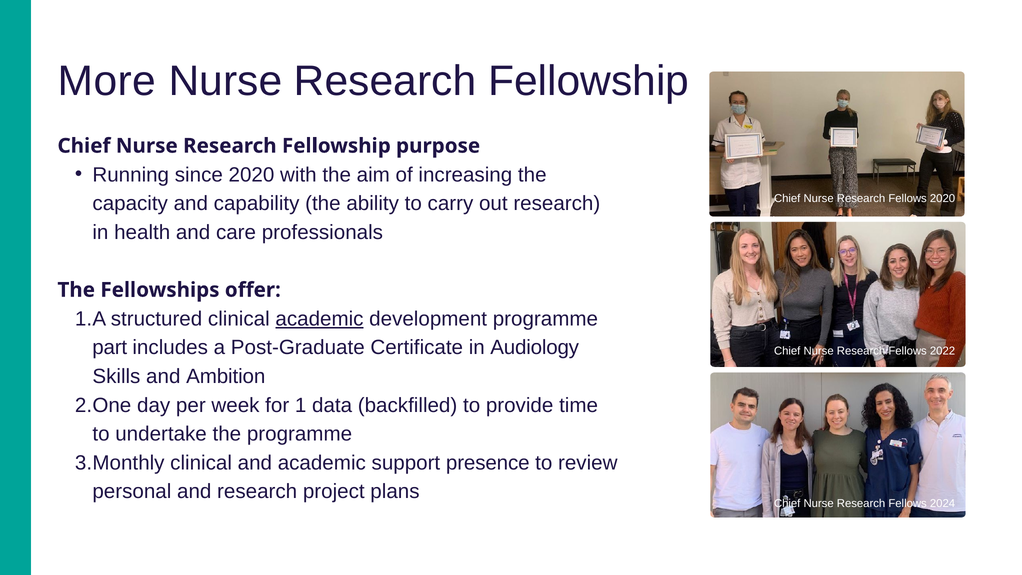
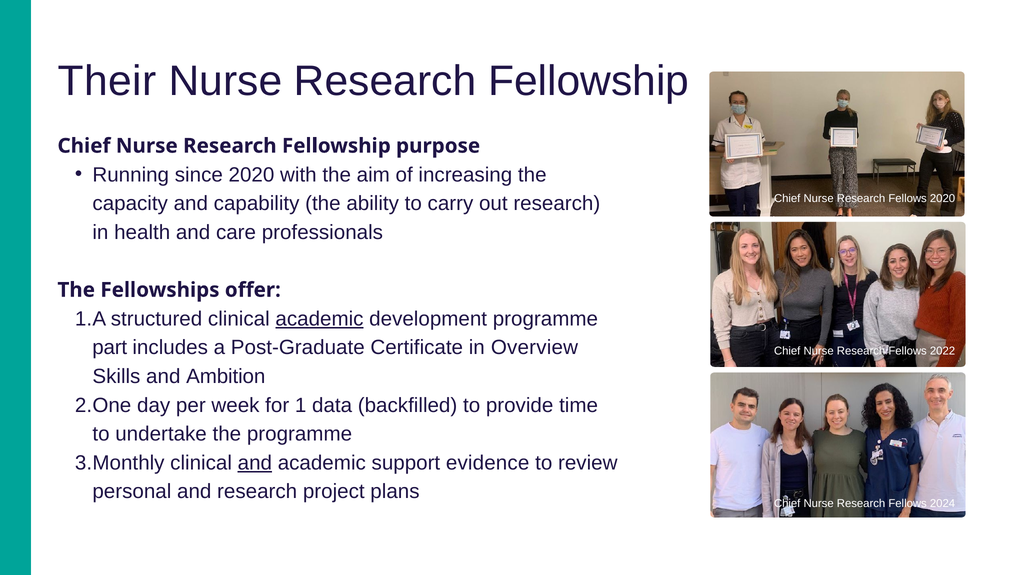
More: More -> Their (107, 81)
Audiology: Audiology -> Overview (534, 348)
and underline: none -> present (255, 463)
presence: presence -> evidence (488, 463)
